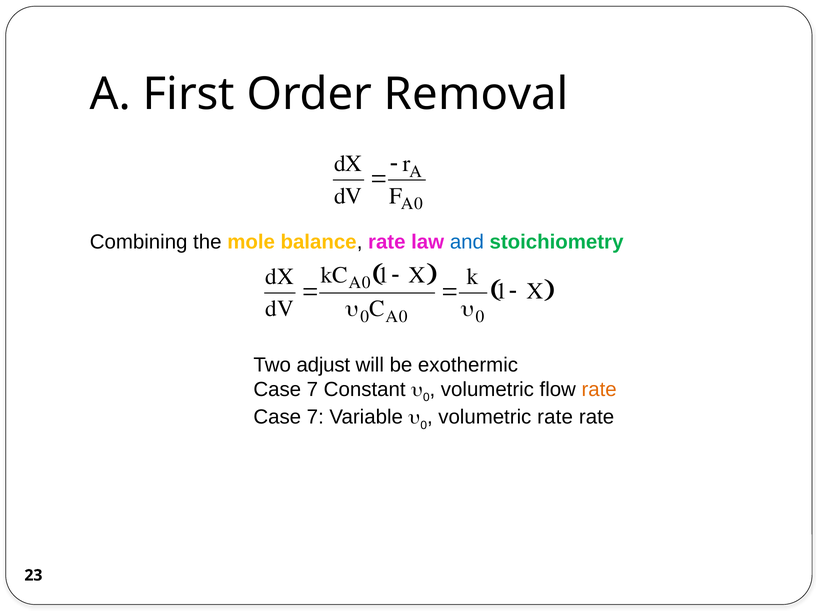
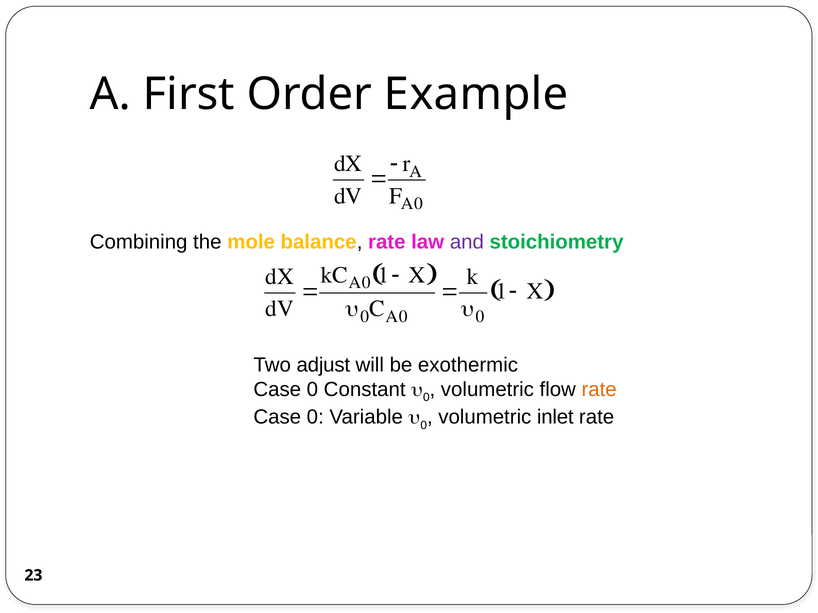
Removal: Removal -> Example (476, 95)
and colour: blue -> purple (467, 242)
7: 7 -> 0 (312, 390)
7: 7 -> 0 (315, 418)
volumetric rate: rate -> inlet (555, 418)
